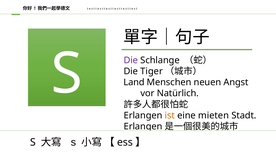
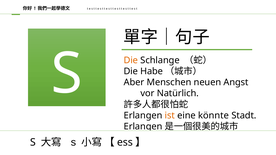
Die colour: purple -> orange (131, 60)
Tiger: Tiger -> Habe (152, 71)
Land: Land -> Aber (134, 82)
mieten: mieten -> könnte (214, 116)
